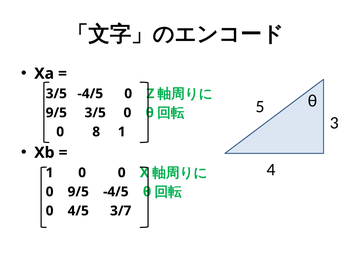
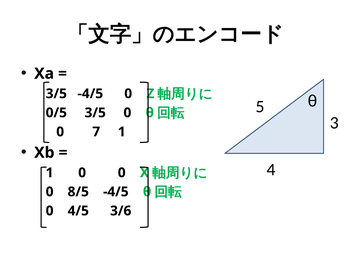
9/5: 9/5 -> 0/5 (56, 113)
8: 8 -> 7 (96, 132)
0 9/5: 9/5 -> 8/5 (78, 192)
3/7: 3/7 -> 3/6 (121, 211)
